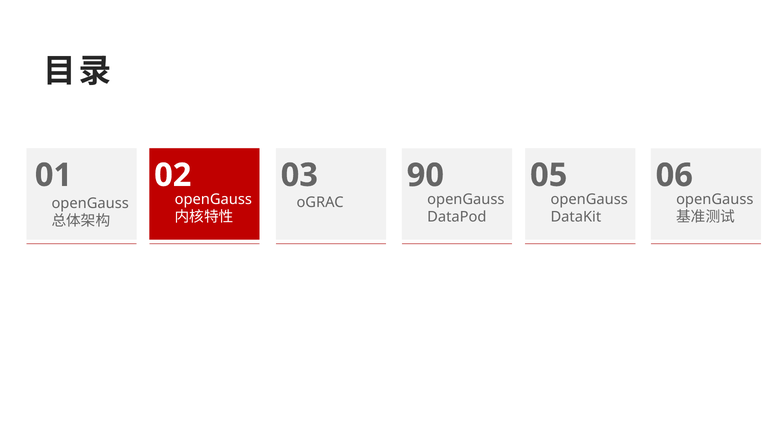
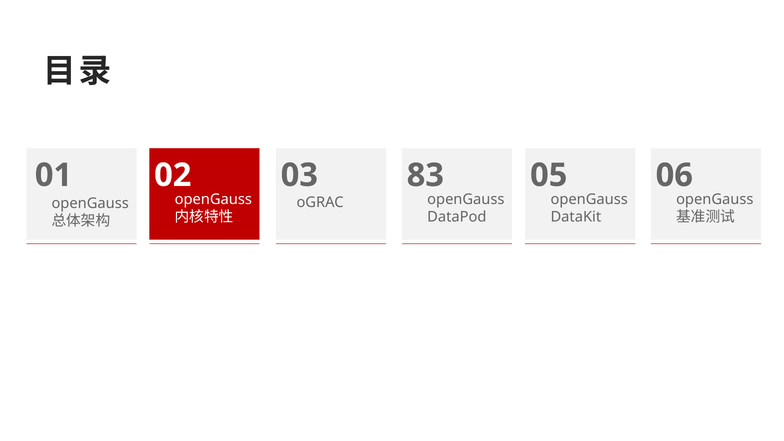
90: 90 -> 83 (425, 175)
